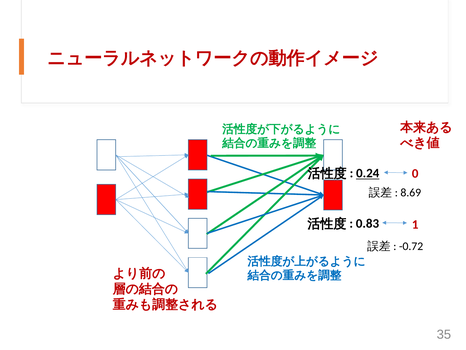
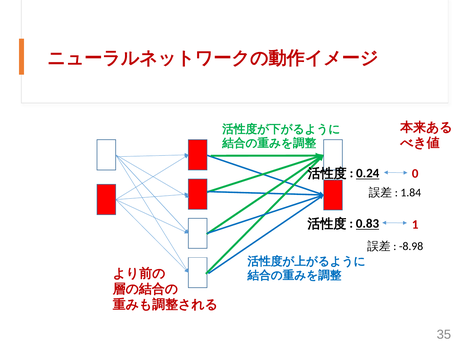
8.69: 8.69 -> 1.84 (411, 192)
0.83 underline: none -> present (367, 223)
-0.72: -0.72 -> -8.98 (411, 246)
